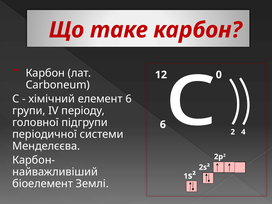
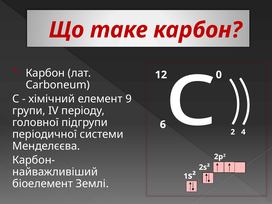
елемент 6: 6 -> 9 (129, 99)
